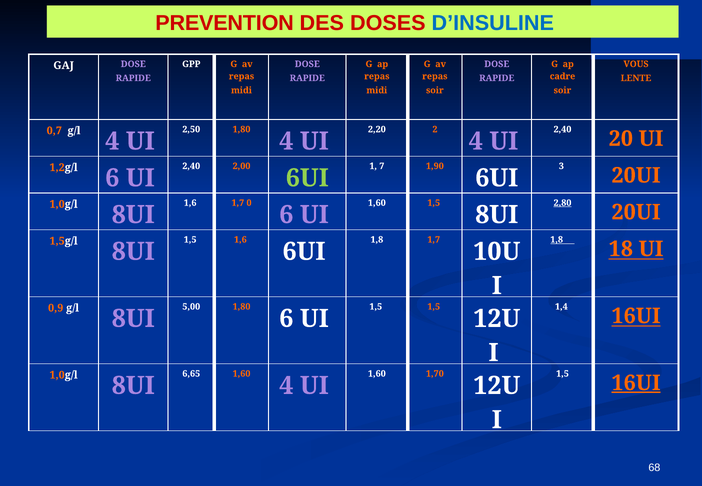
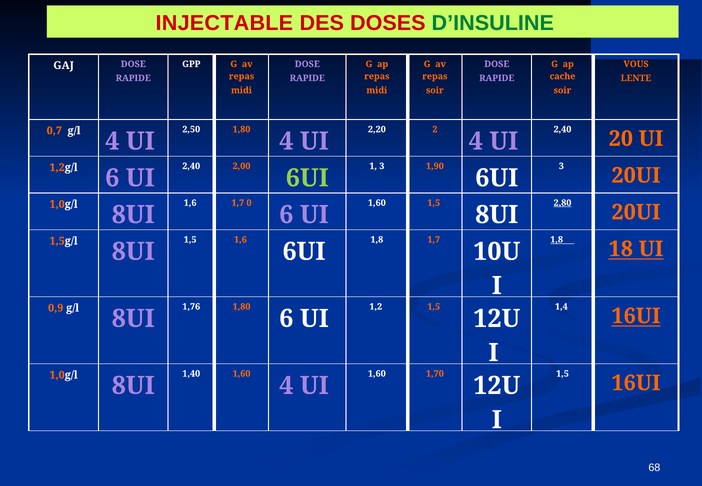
PREVENTION: PREVENTION -> INJECTABLE (224, 23)
D’INSULINE colour: blue -> green (493, 23)
cadre: cadre -> cache (563, 76)
1 7: 7 -> 3 (382, 166)
5,00: 5,00 -> 1,76 (191, 307)
1,5: 1,5 -> 1,2 (376, 307)
6,65: 6,65 -> 1,40 (191, 374)
16UI underline: present -> none (636, 383)
